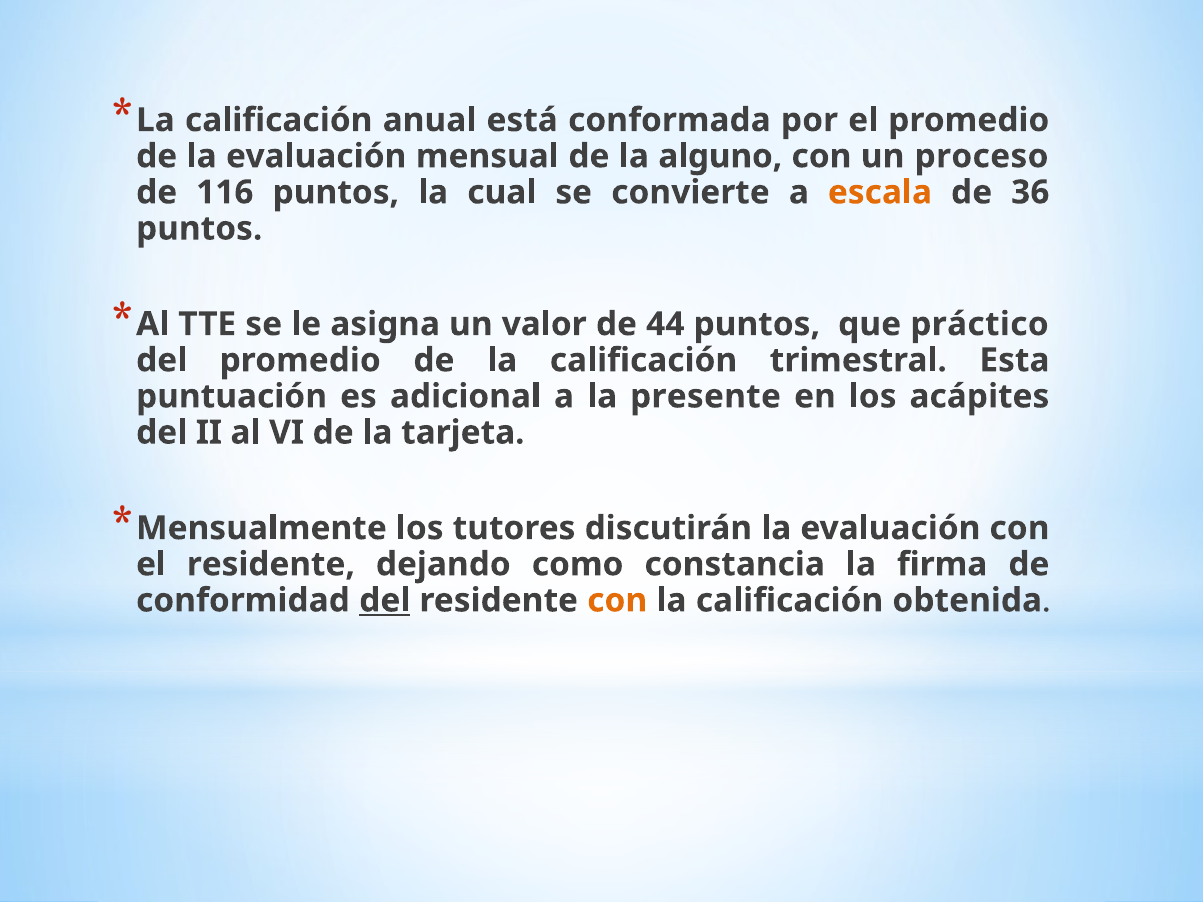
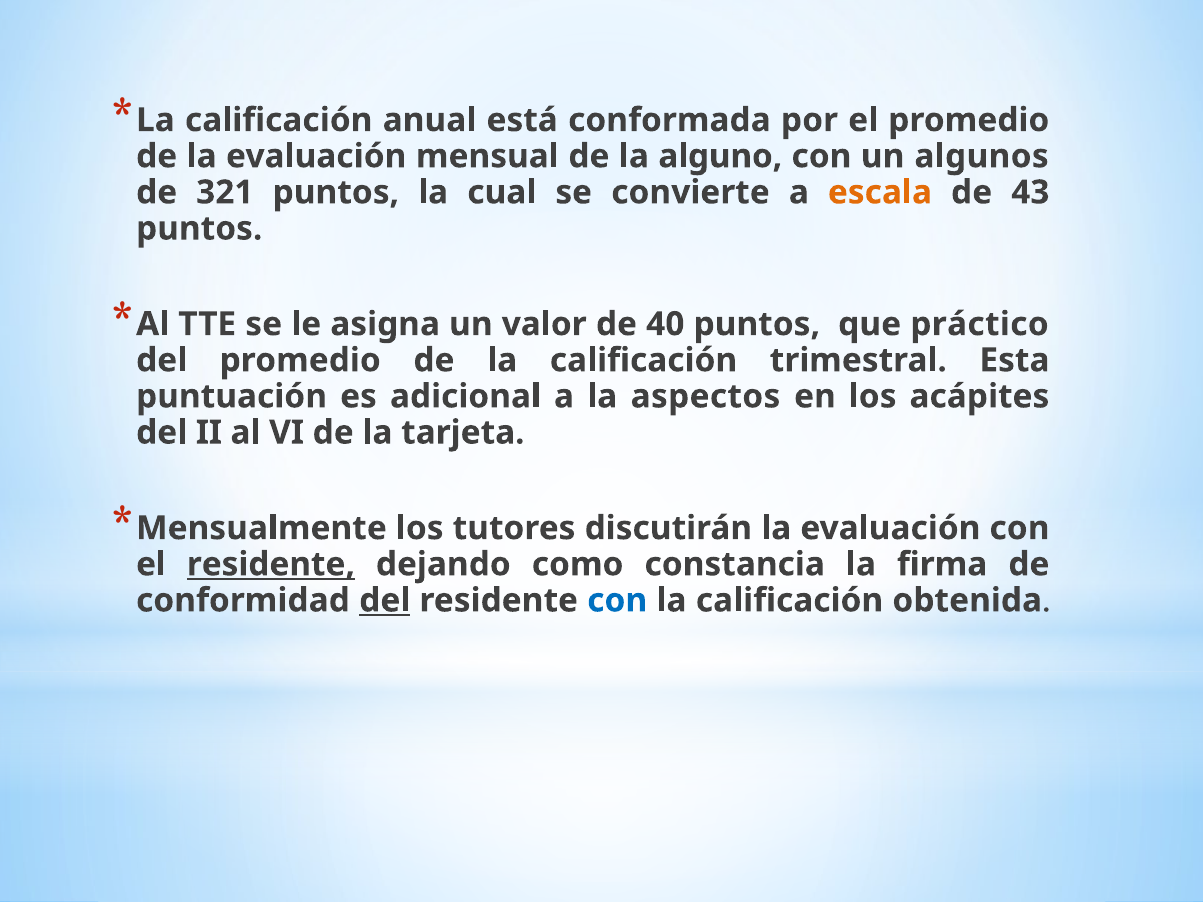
proceso: proceso -> algunos (982, 156)
116: 116 -> 321 (225, 192)
36: 36 -> 43 (1030, 192)
44: 44 -> 40 (665, 324)
presente: presente -> aspectos (705, 397)
residente underline: none -> present (271, 564)
con colour: orange -> blue (617, 601)
